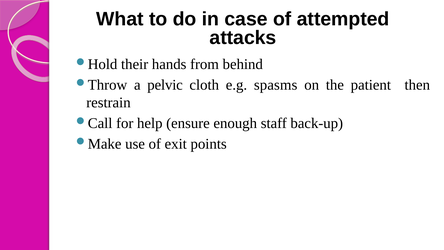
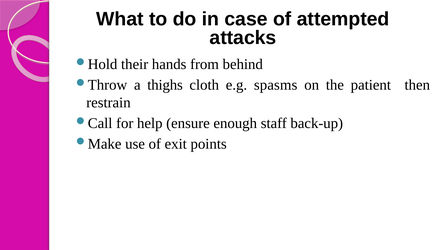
pelvic: pelvic -> thighs (165, 85)
